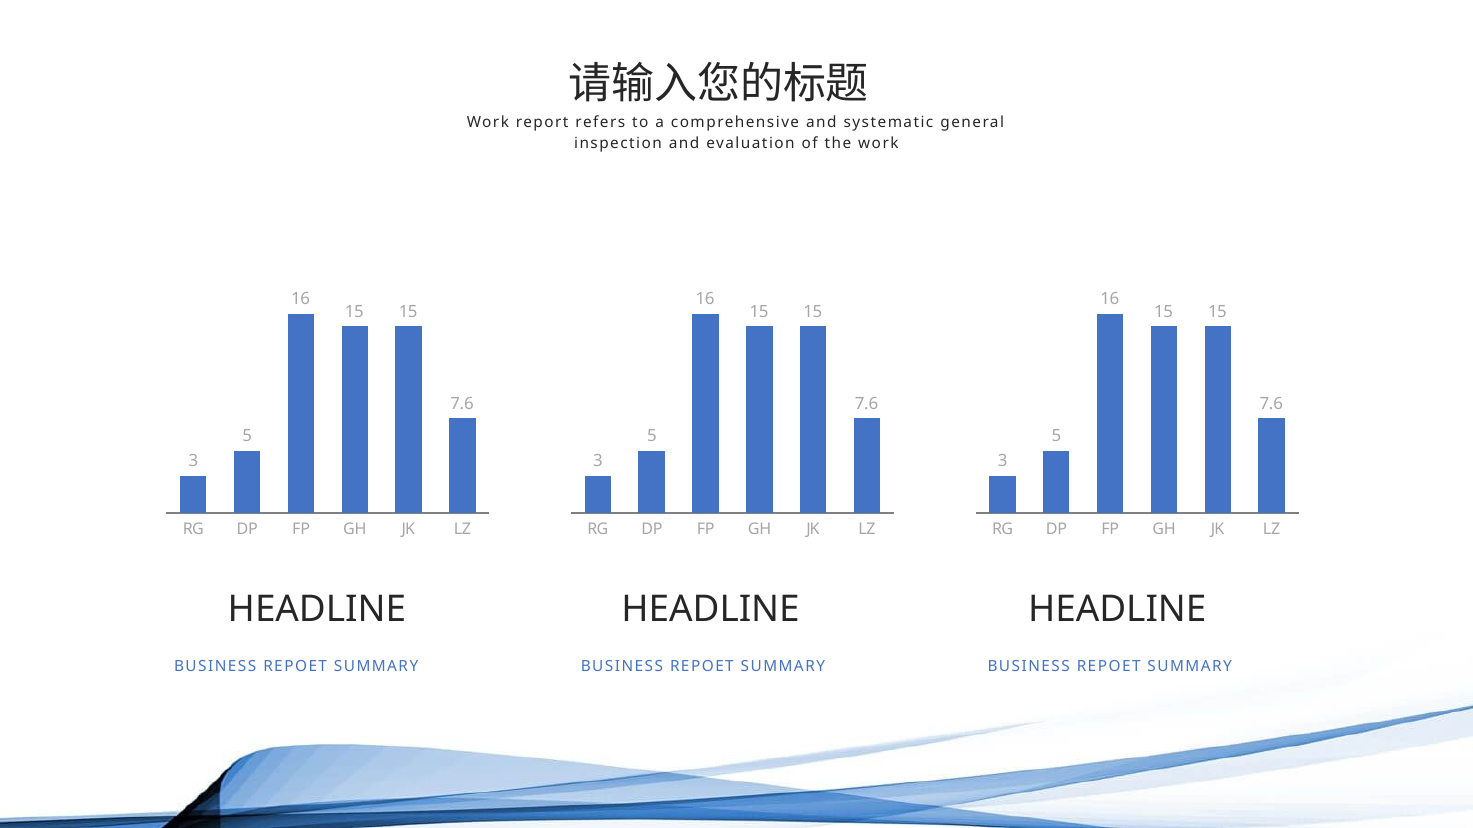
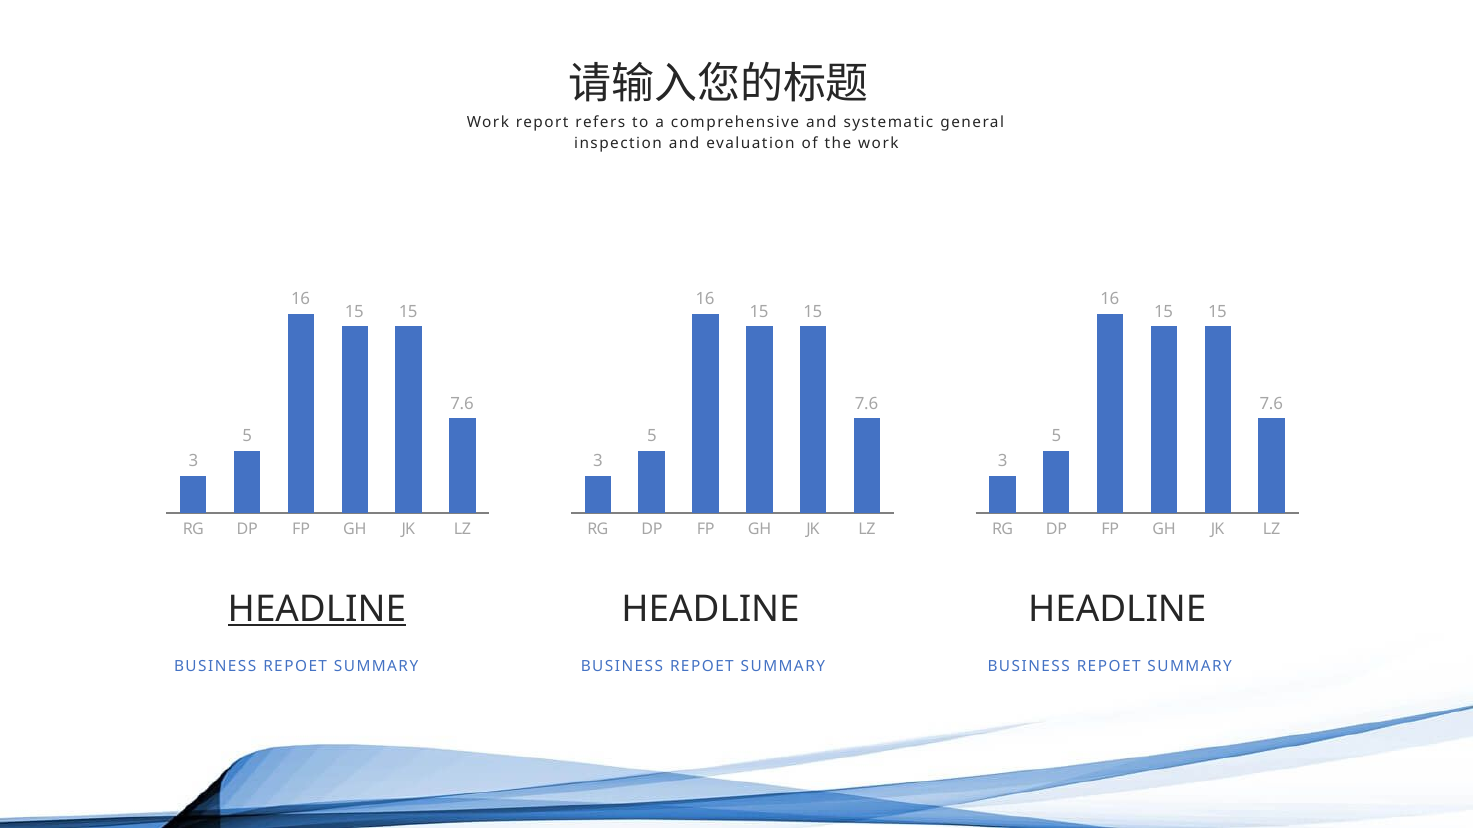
HEADLINE underline: none -> present (317, 609)
